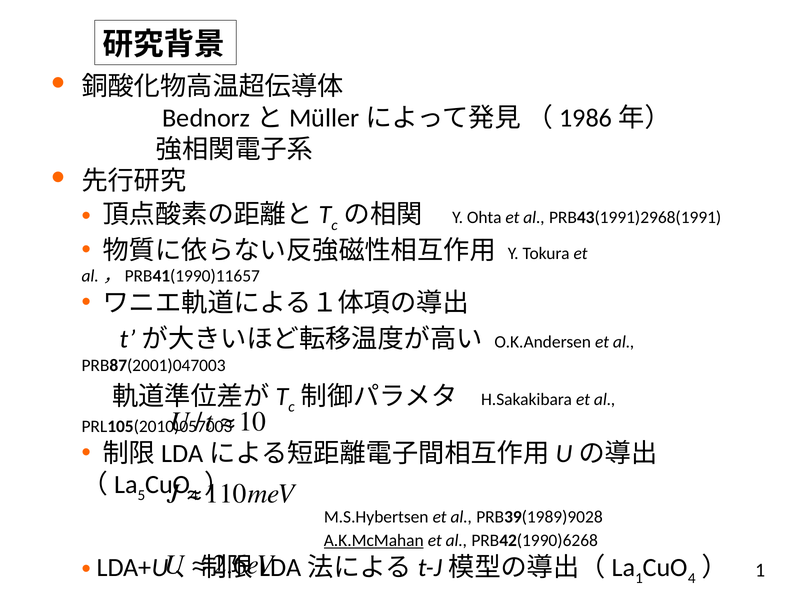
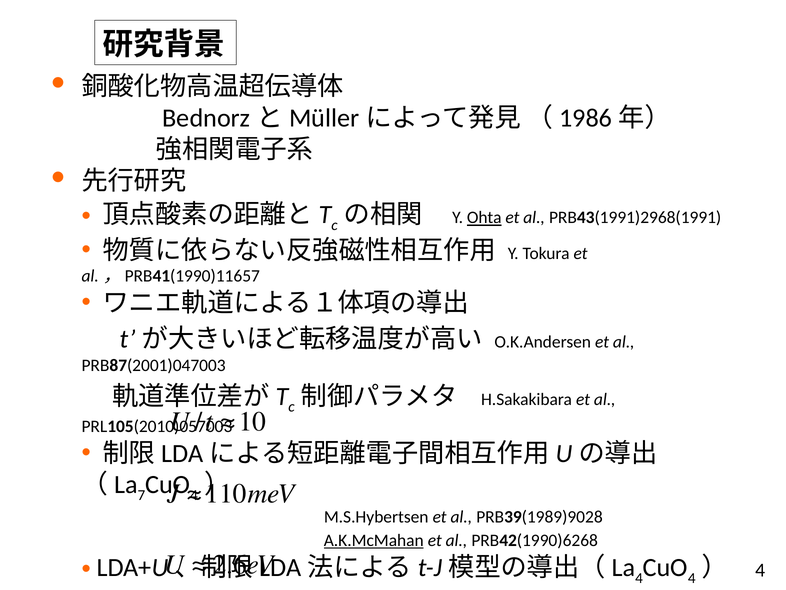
Ohta underline: none -> present (484, 218)
5: 5 -> 7 (141, 495)
1: 1 -> 4 (760, 570)
1: 1 -> 4 (639, 578)
